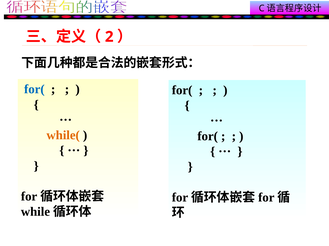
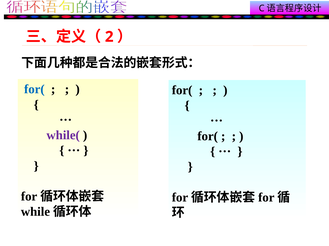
while( colour: orange -> purple (63, 136)
